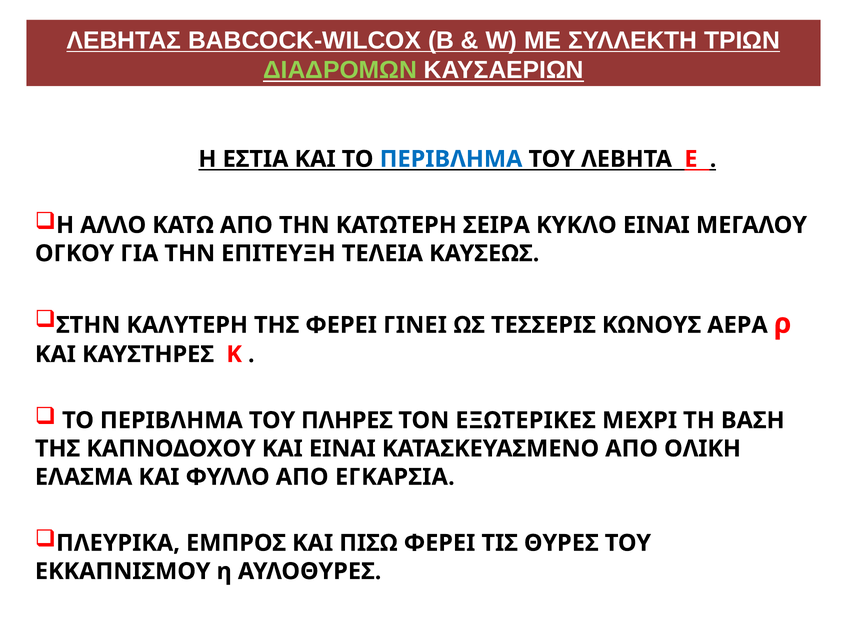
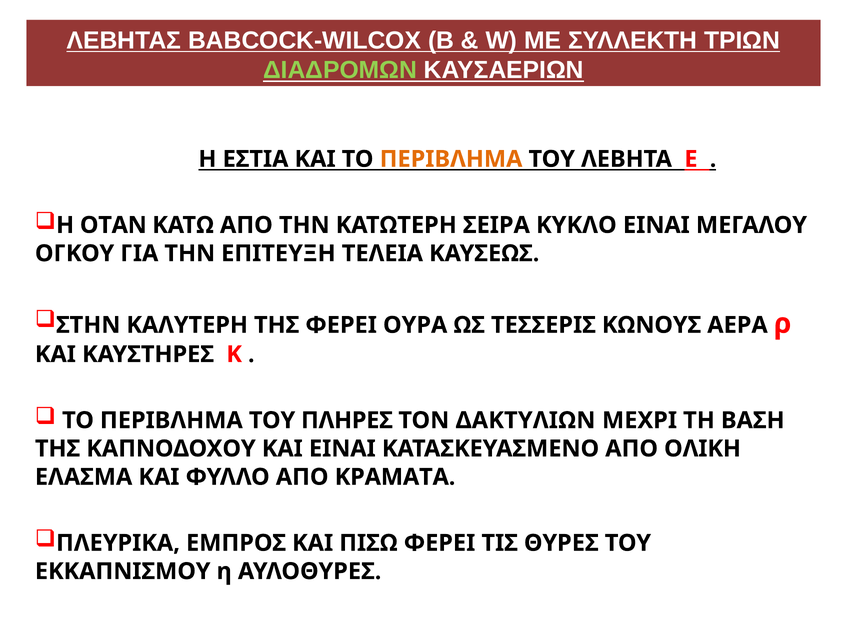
ΠΕΡΙΒΛΗΜΑ colour: blue -> orange (451, 159)
ΑΛΛΟ: ΑΛΛΟ -> ΟΤΑΝ (113, 225)
ΓΙΝΕΙ: ΓΙΝΕΙ -> ΟΥΡΑ (415, 325)
ΕΞΩΤΕΡΙΚΕΣ: ΕΞΩΤΕΡΙΚΕΣ -> ΔΑΚΤΥΛΙΩΝ (525, 420)
ΕΓΚΑΡΣΙΑ: ΕΓΚΑΡΣΙΑ -> ΚΡΑΜΑΤΑ (395, 476)
